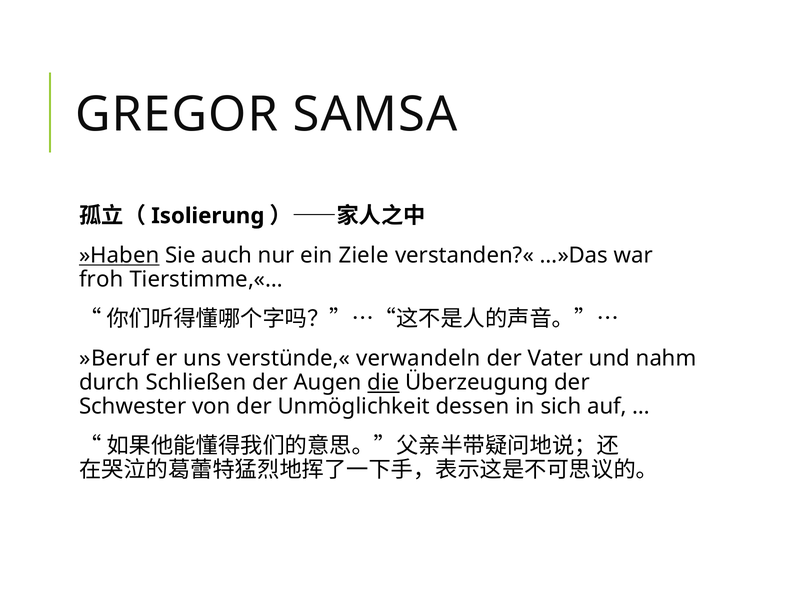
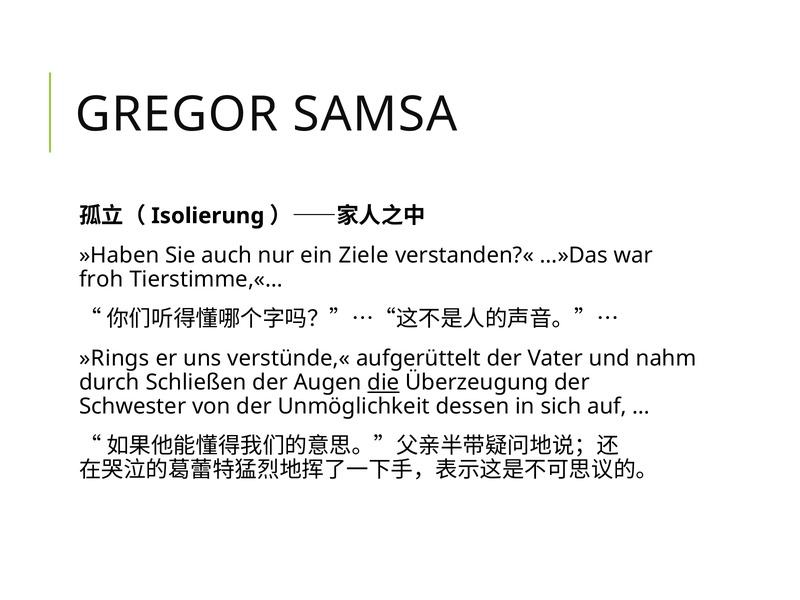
»Haben underline: present -> none (119, 255)
»Beruf: »Beruf -> »Rings (114, 359)
verwandeln: verwandeln -> aufgerüttelt (418, 359)
